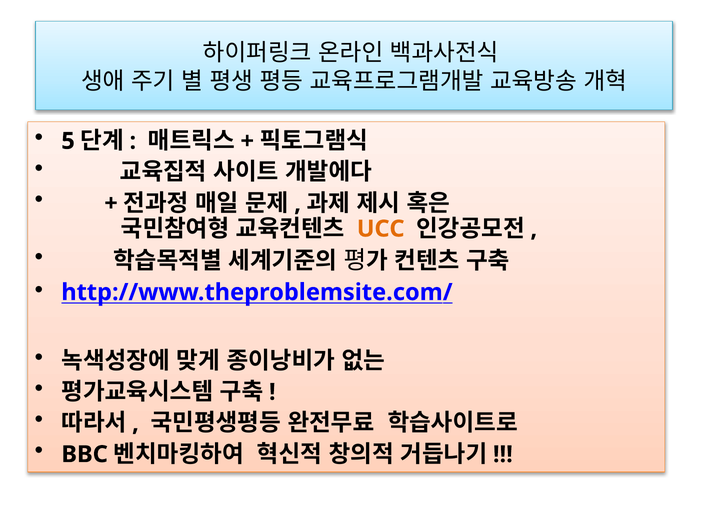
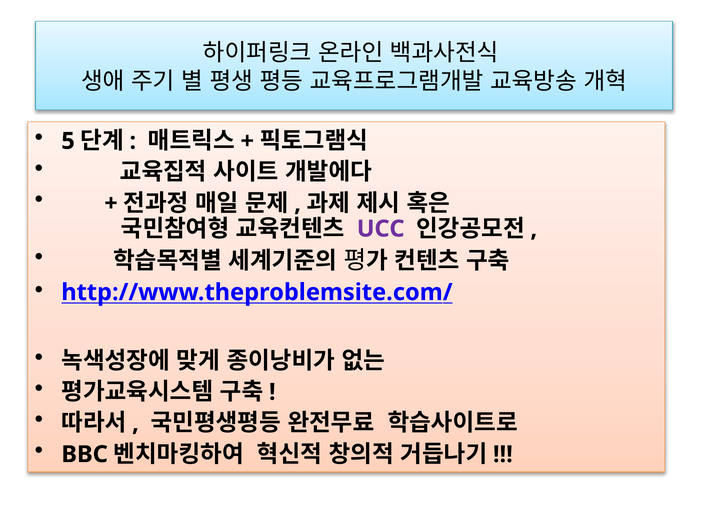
UCC colour: orange -> purple (381, 229)
